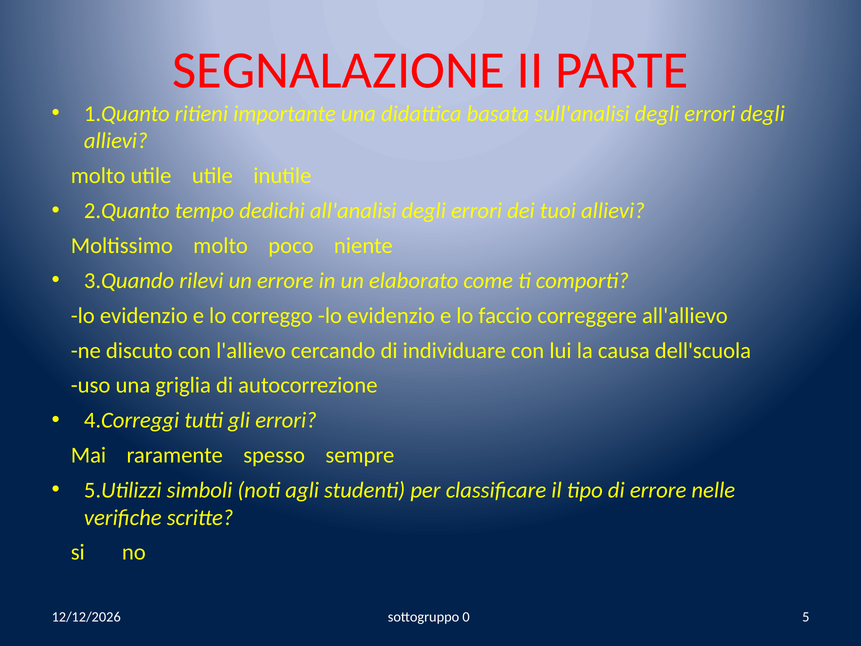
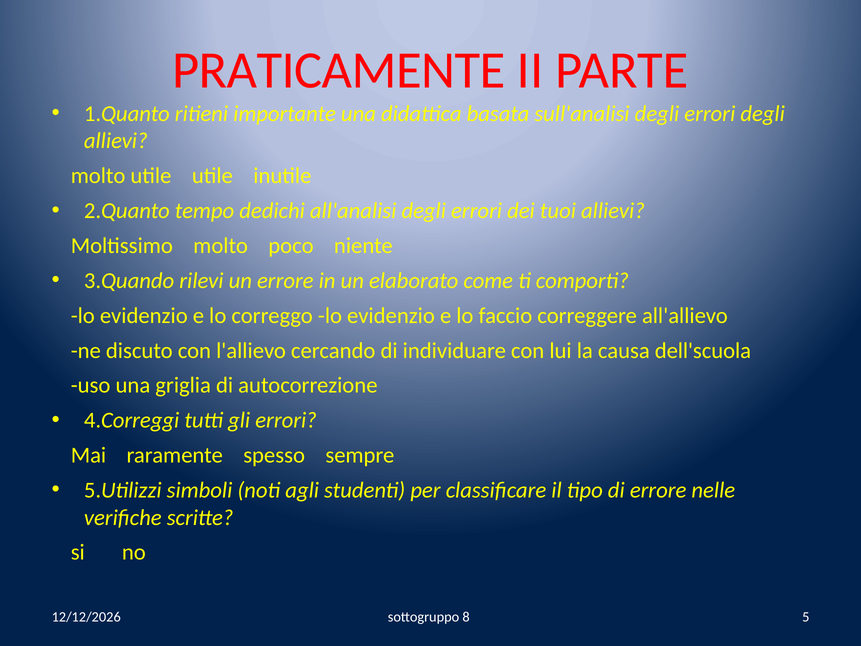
SEGNALAZIONE: SEGNALAZIONE -> PRATICAMENTE (339, 70)
0: 0 -> 8 (466, 617)
